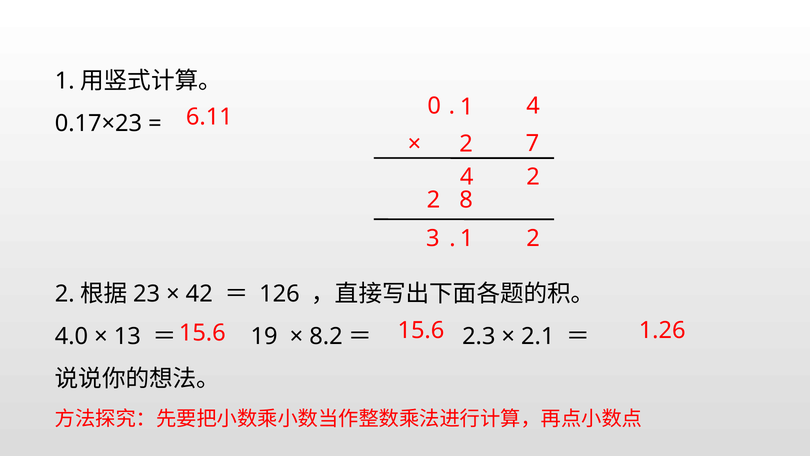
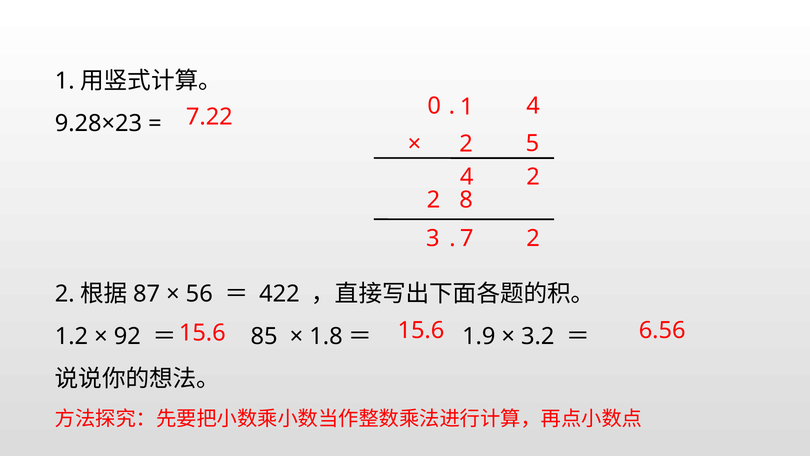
6.11: 6.11 -> 7.22 (209, 117)
0.17×23: 0.17×23 -> 9.28×23 (98, 123)
7: 7 -> 5 (532, 143)
3 1: 1 -> 7 (467, 238)
23: 23 -> 87 (147, 294)
42: 42 -> 56 (199, 294)
126: 126 -> 422 (279, 294)
1.26: 1.26 -> 6.56 (662, 330)
4.0: 4.0 -> 1.2 (71, 336)
13: 13 -> 92 (127, 336)
19: 19 -> 85 (264, 336)
8.2: 8.2 -> 1.8 (326, 336)
2.3: 2.3 -> 1.9 (479, 336)
2.1: 2.1 -> 3.2 (538, 336)
